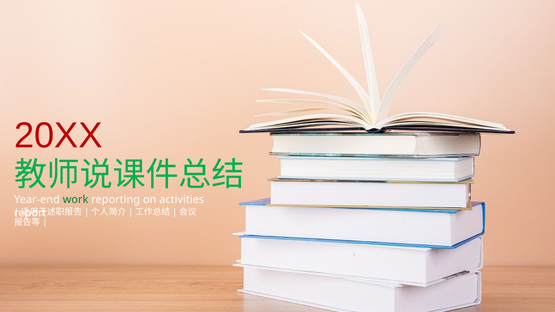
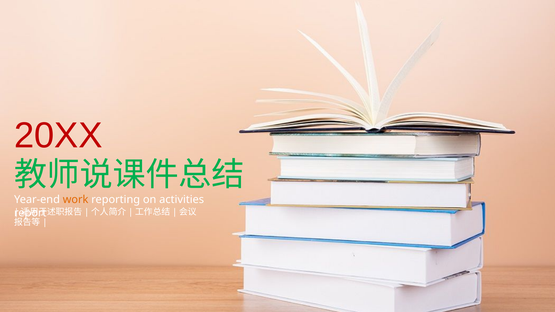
work colour: green -> orange (76, 200)
